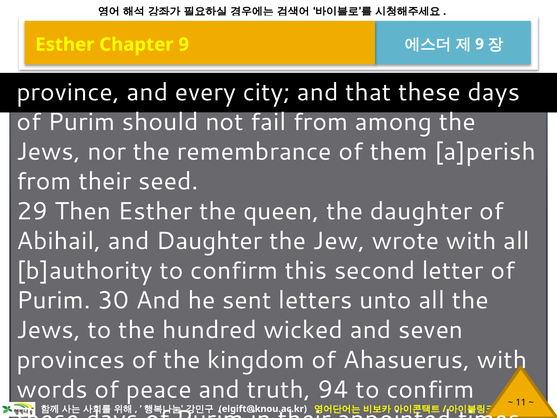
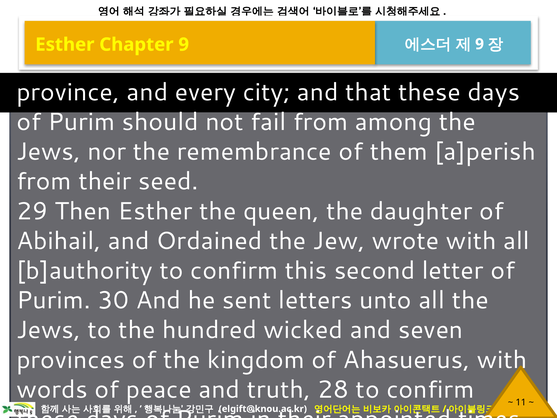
and Daughter: Daughter -> Ordained (209, 241)
94: 94 -> 28 (333, 389)
